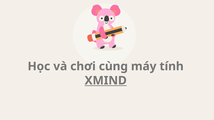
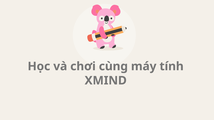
XMIND underline: present -> none (106, 81)
